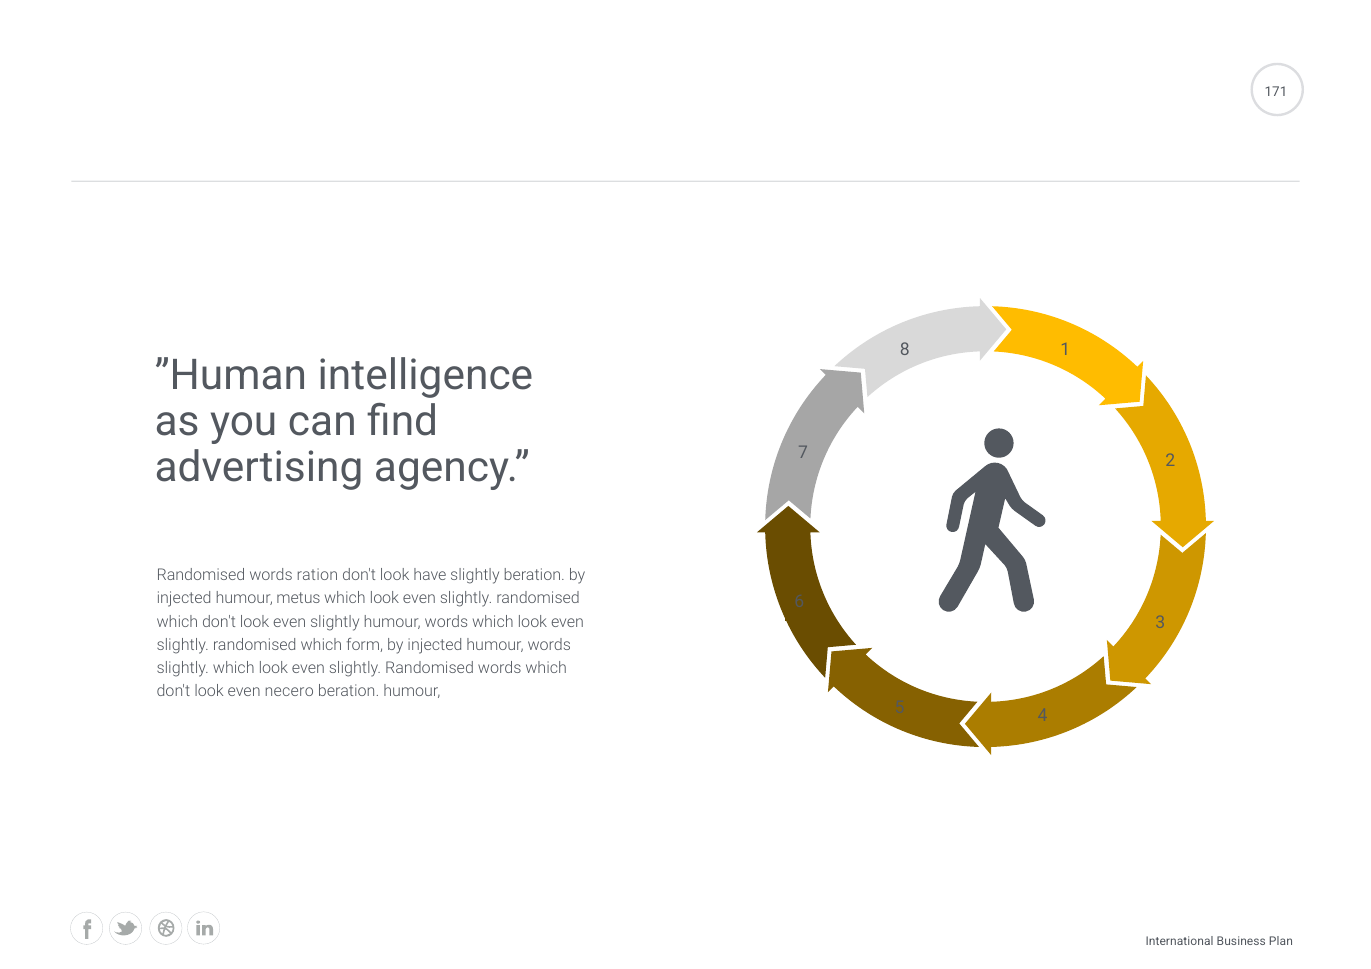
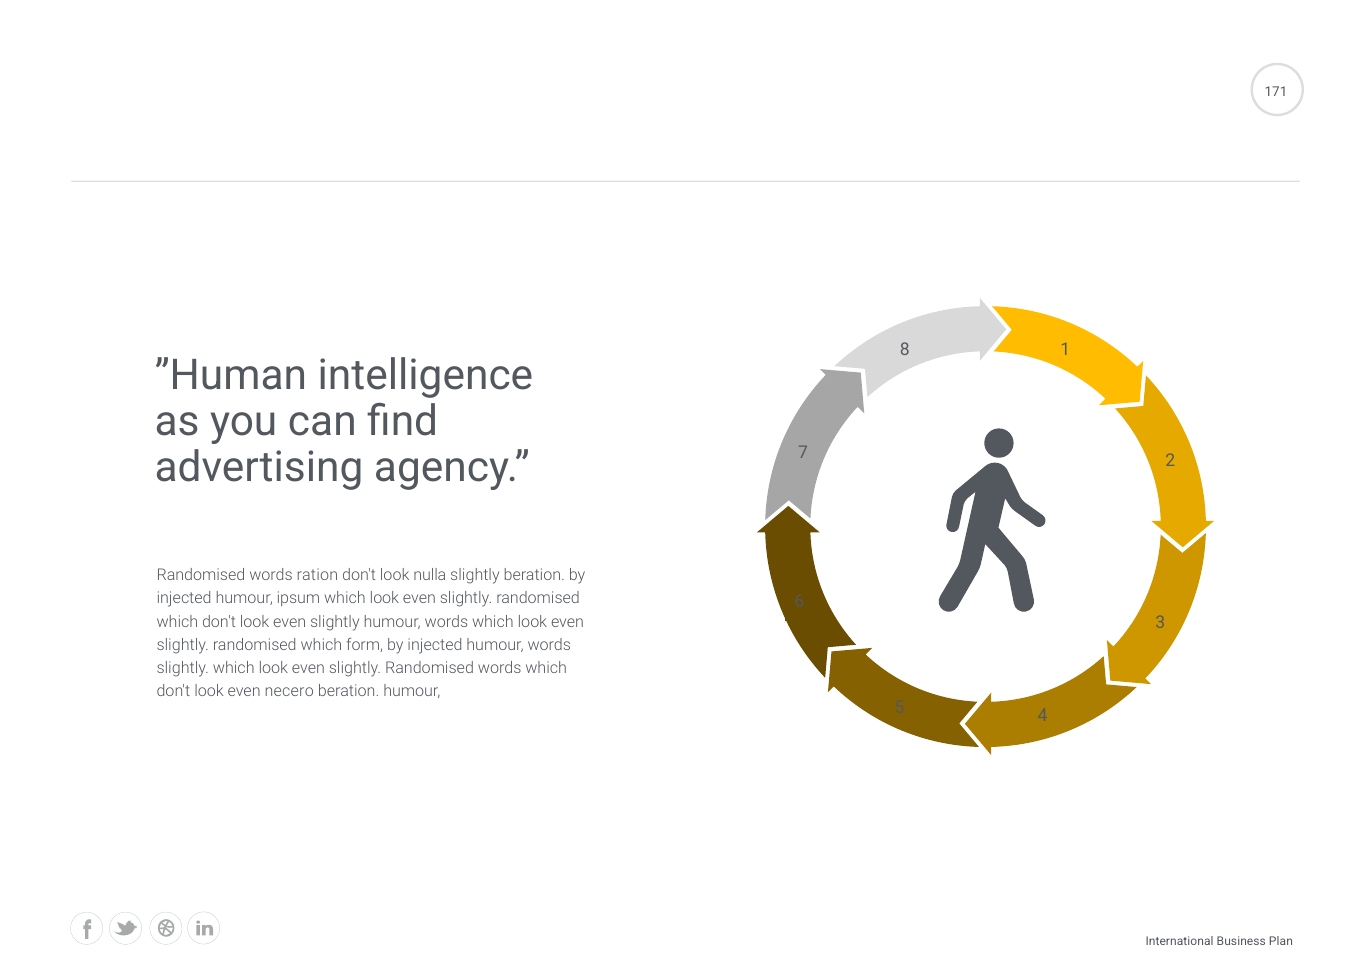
have: have -> nulla (430, 575)
metus: metus -> ipsum (298, 599)
